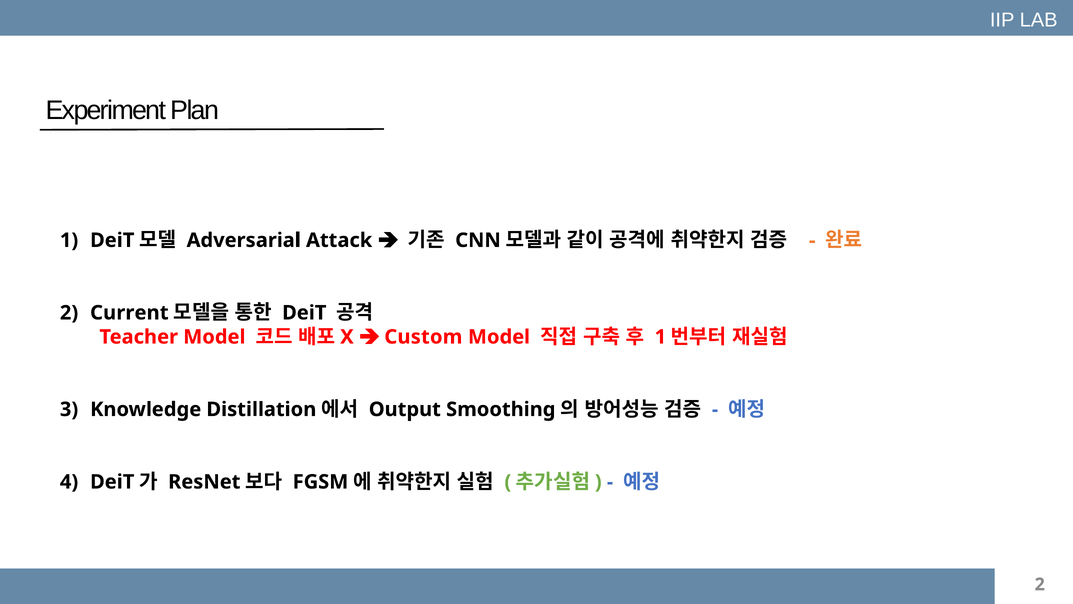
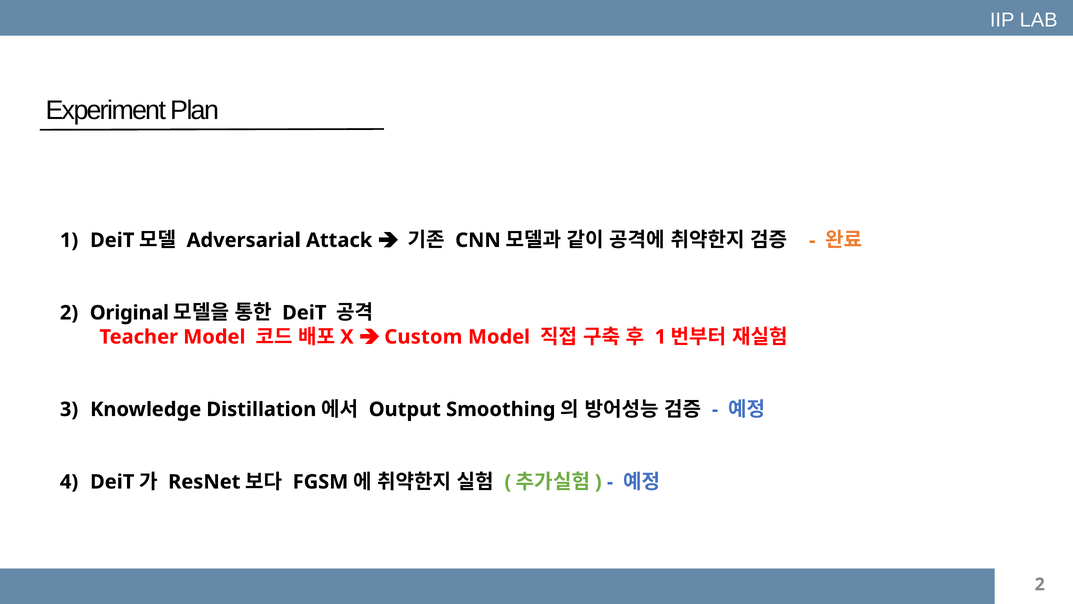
Current: Current -> Original (129, 313)
